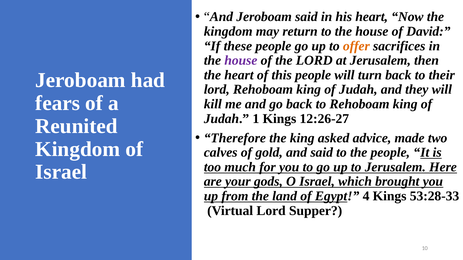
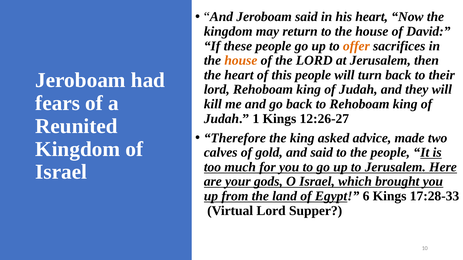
house colour: purple -> orange (241, 61)
4: 4 -> 6 (366, 196)
53:28-33: 53:28-33 -> 17:28-33 (435, 196)
